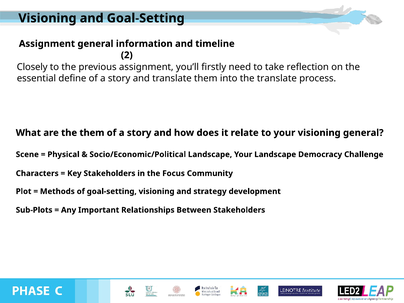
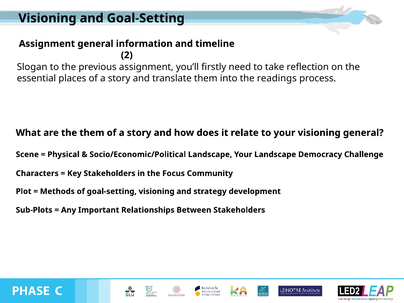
Closely: Closely -> Slogan (32, 67)
define: define -> places (72, 78)
the translate: translate -> readings (277, 78)
